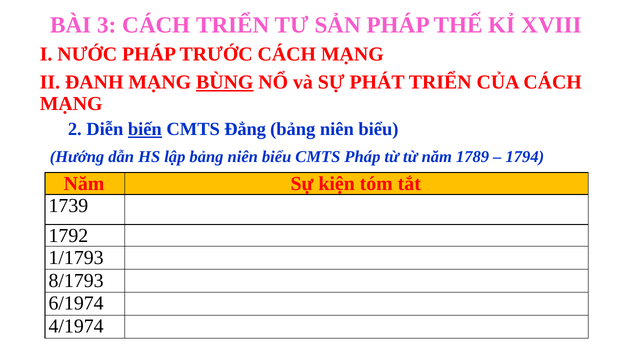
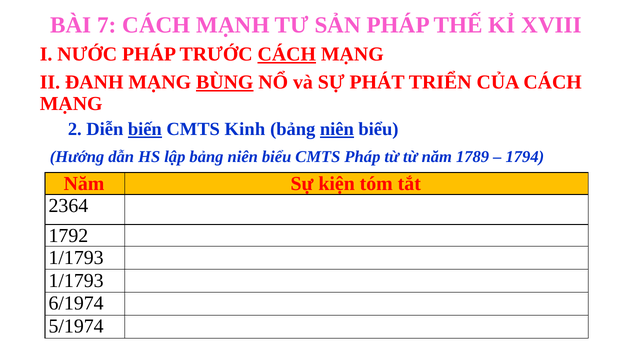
3: 3 -> 7 (107, 25)
CÁCH TRIỂN: TRIỂN -> MẠNH (233, 25)
CÁCH underline: none -> present (287, 54)
Đẳng: Đẳng -> Kinh (245, 129)
niên underline: none -> present (337, 129)
1739: 1739 -> 2364 (68, 206)
8/1793: 8/1793 -> 1/1793 (76, 281)
4/1974: 4/1974 -> 5/1974 (76, 327)
